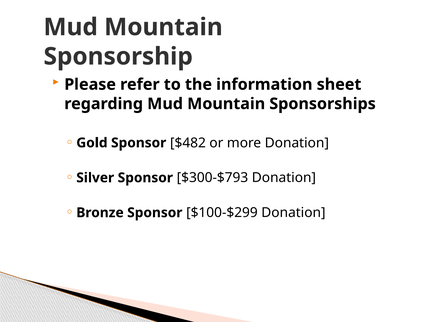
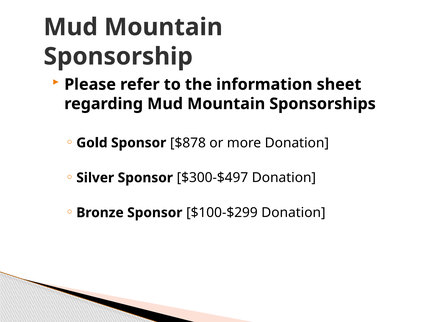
$482: $482 -> $878 (188, 143)
$300-$793: $300-$793 -> $300-$497 (212, 178)
